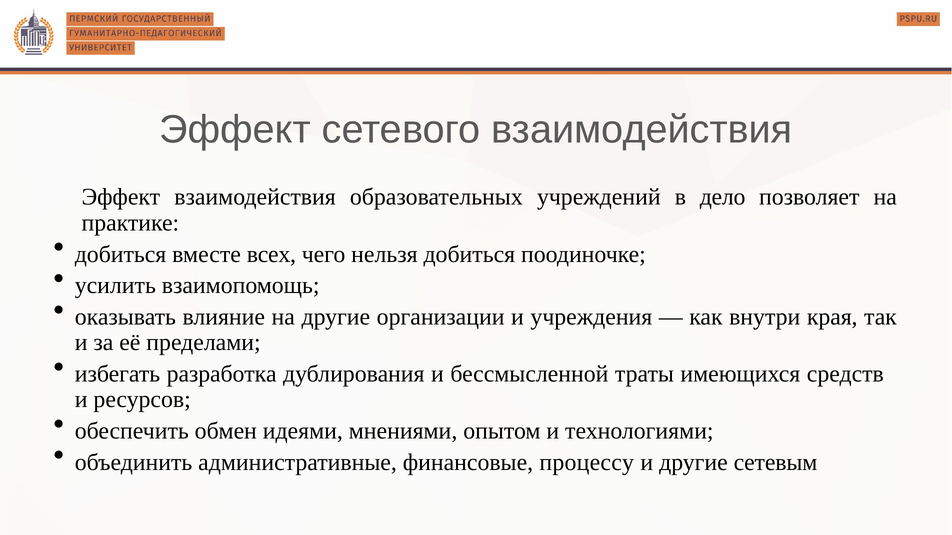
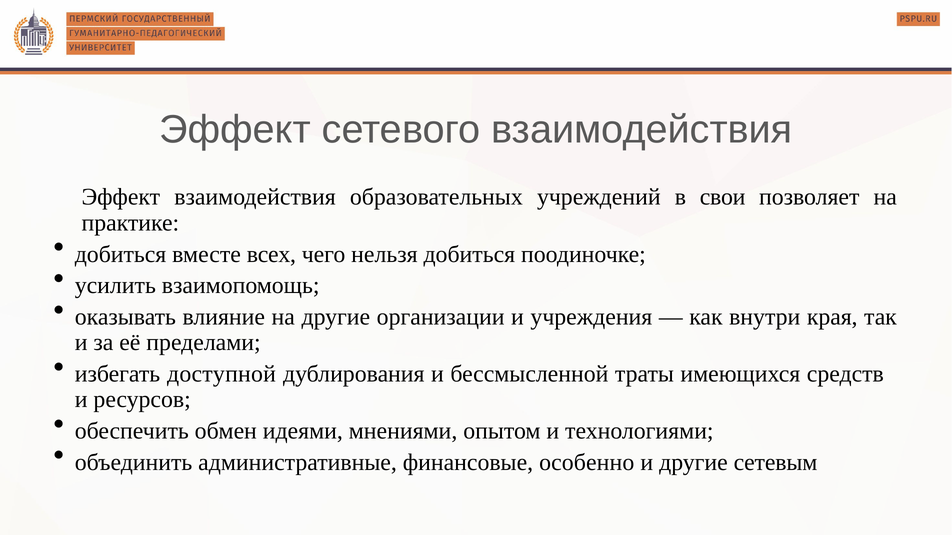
дело: дело -> свои (723, 197)
разработка: разработка -> доступной (222, 374)
процессу: процессу -> особенно (587, 463)
